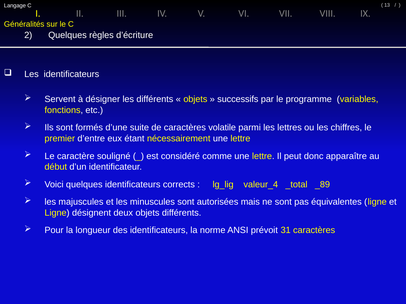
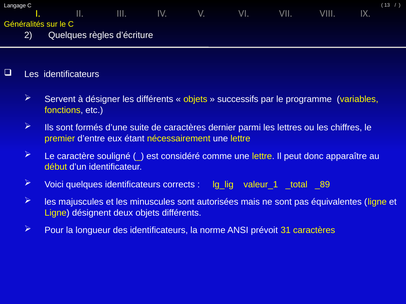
volatile: volatile -> dernier (222, 128)
valeur_4: valeur_4 -> valeur_1 (261, 185)
